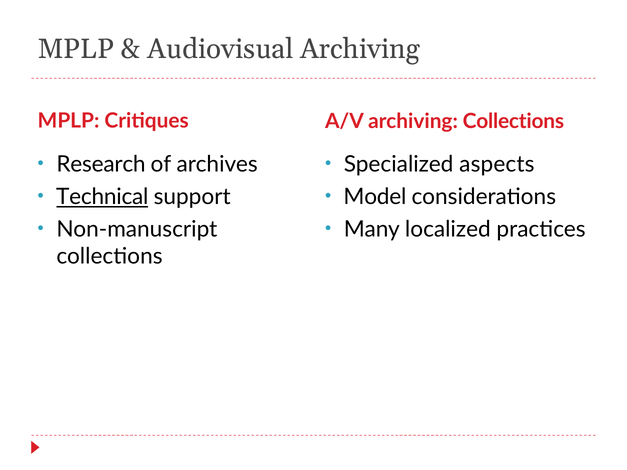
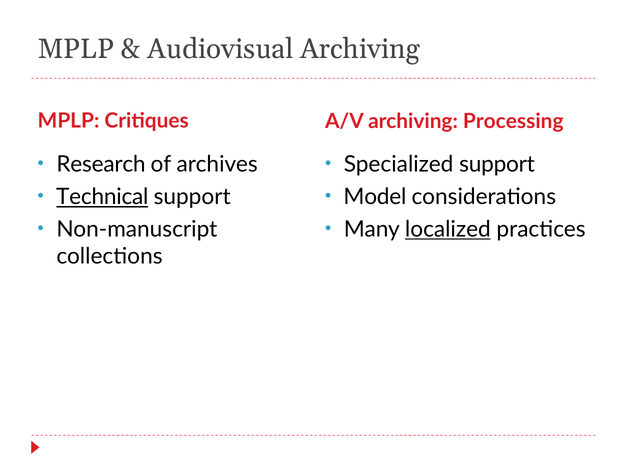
archiving Collections: Collections -> Processing (513, 122)
Specialized aspects: aspects -> support (497, 165)
localized underline: none -> present (448, 229)
